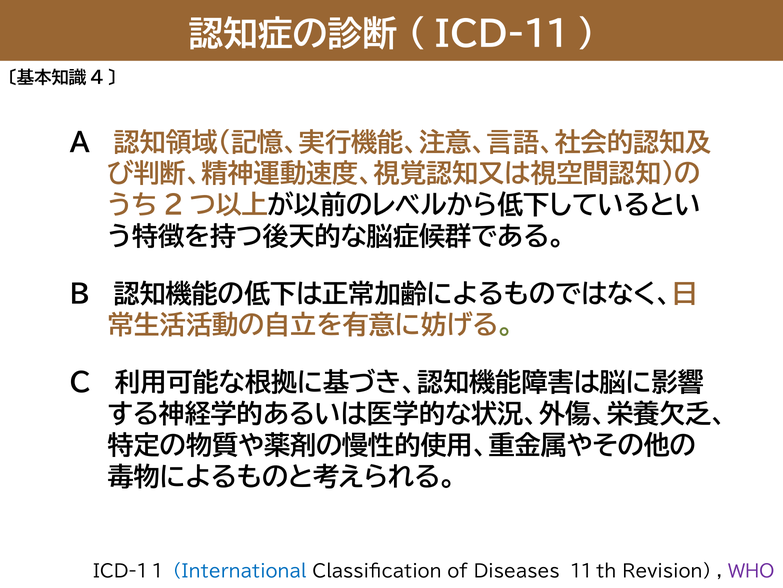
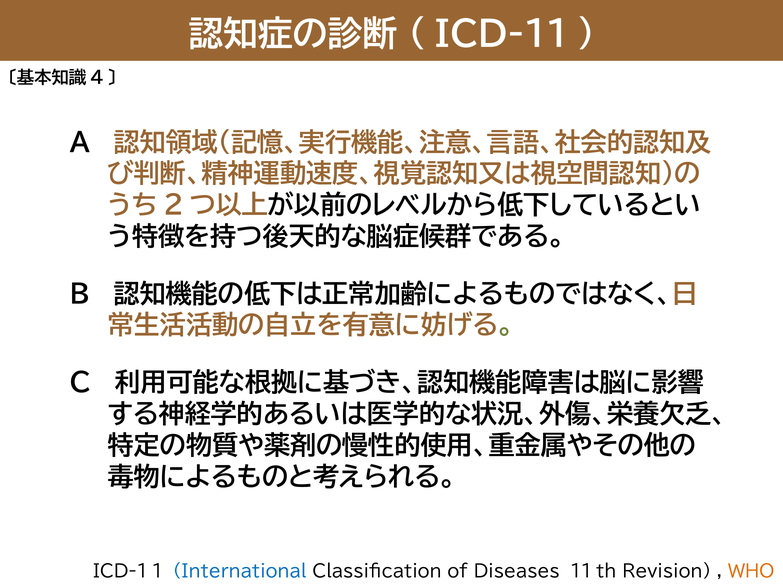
WHO colour: purple -> orange (751, 571)
